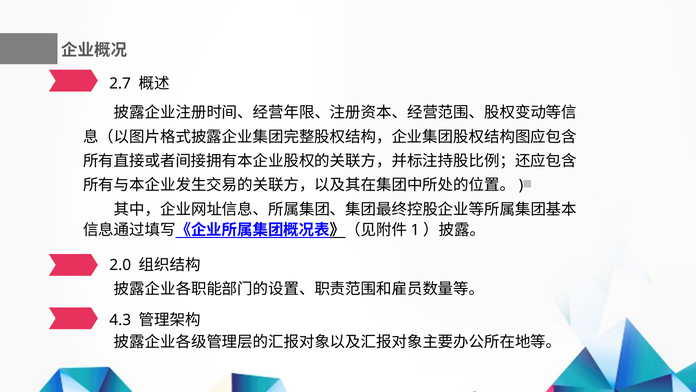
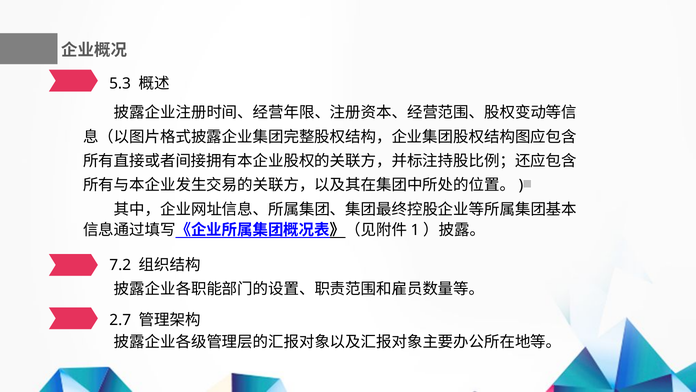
2.7: 2.7 -> 5.3 (120, 83)
2.0: 2.0 -> 7.2 (120, 265)
4.3: 4.3 -> 2.7 (120, 320)
